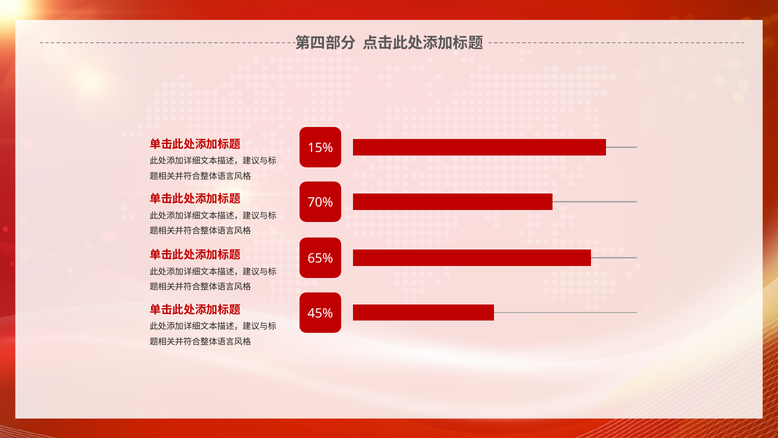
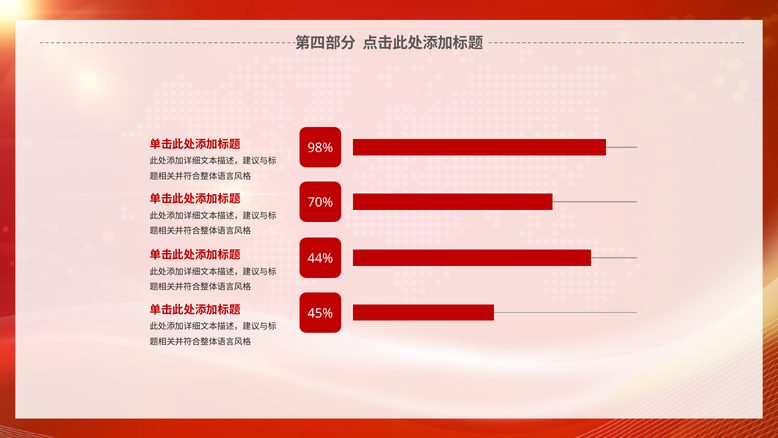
15%: 15% -> 98% (320, 148)
65%: 65% -> 44% (320, 258)
